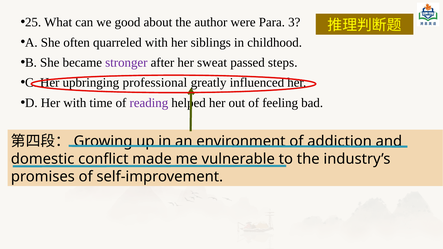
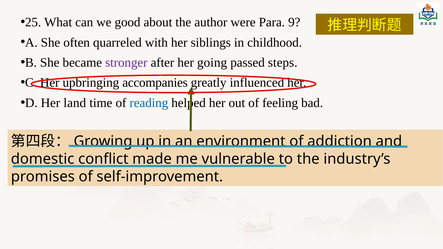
3: 3 -> 9 (294, 22)
sweat: sweat -> going (212, 63)
professional: professional -> accompanies (155, 83)
Her with: with -> land (75, 103)
reading colour: purple -> blue (149, 103)
